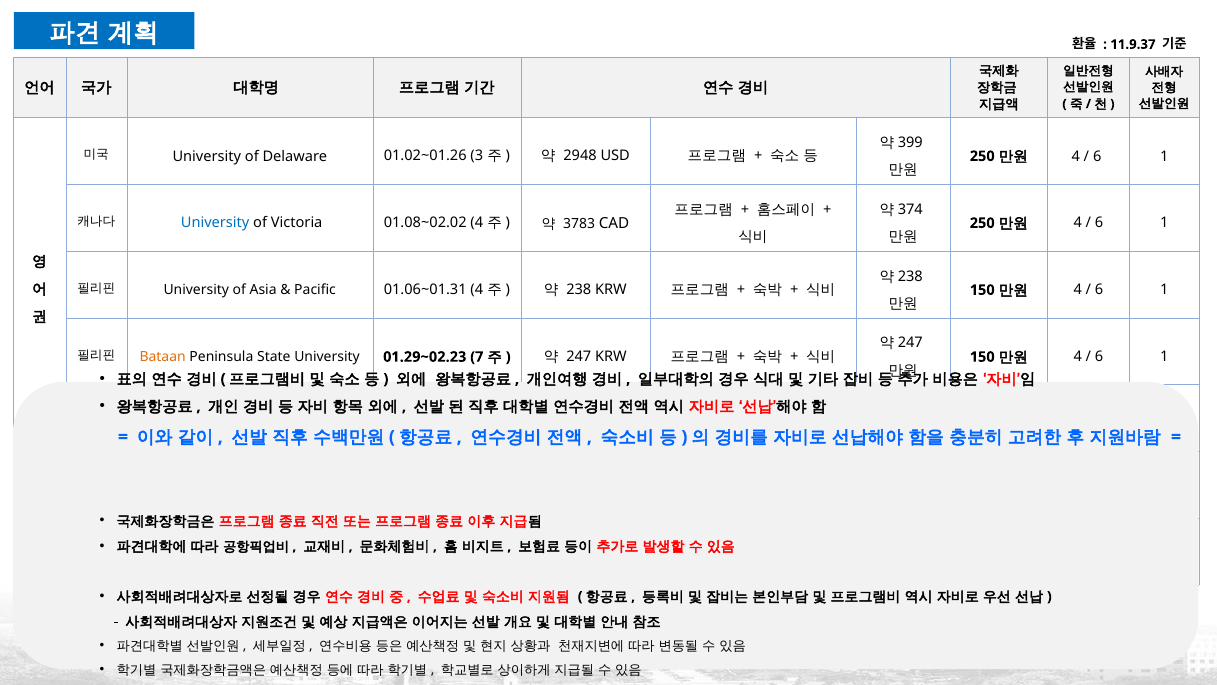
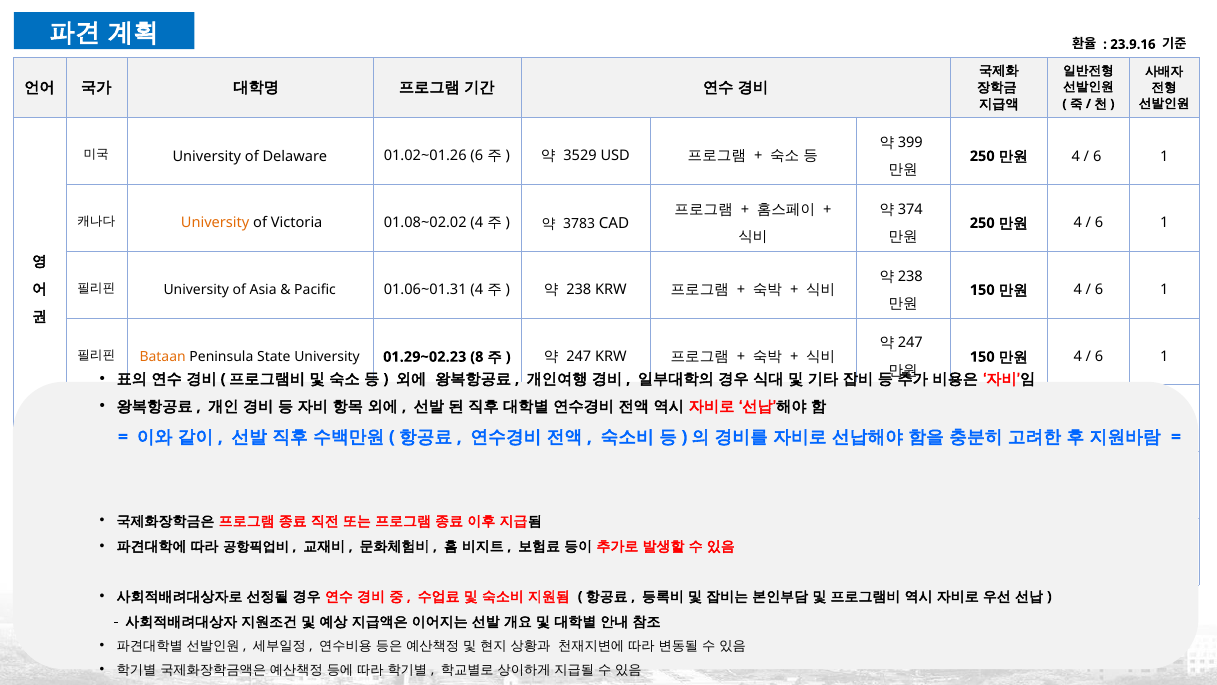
11.9.37: 11.9.37 -> 23.9.16 (1133, 44)
01.02~01.26 3: 3 -> 6 (477, 156)
2948: 2948 -> 3529 (580, 156)
University colour: blue -> orange (215, 223)
01.29~02.23 7: 7 -> 8 (477, 357)
